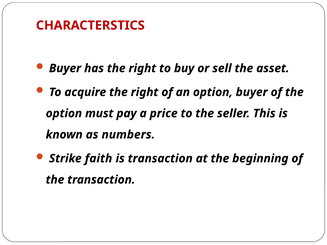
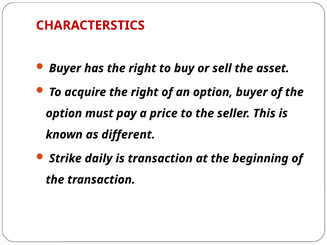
numbers: numbers -> different (128, 135)
faith: faith -> daily (99, 159)
